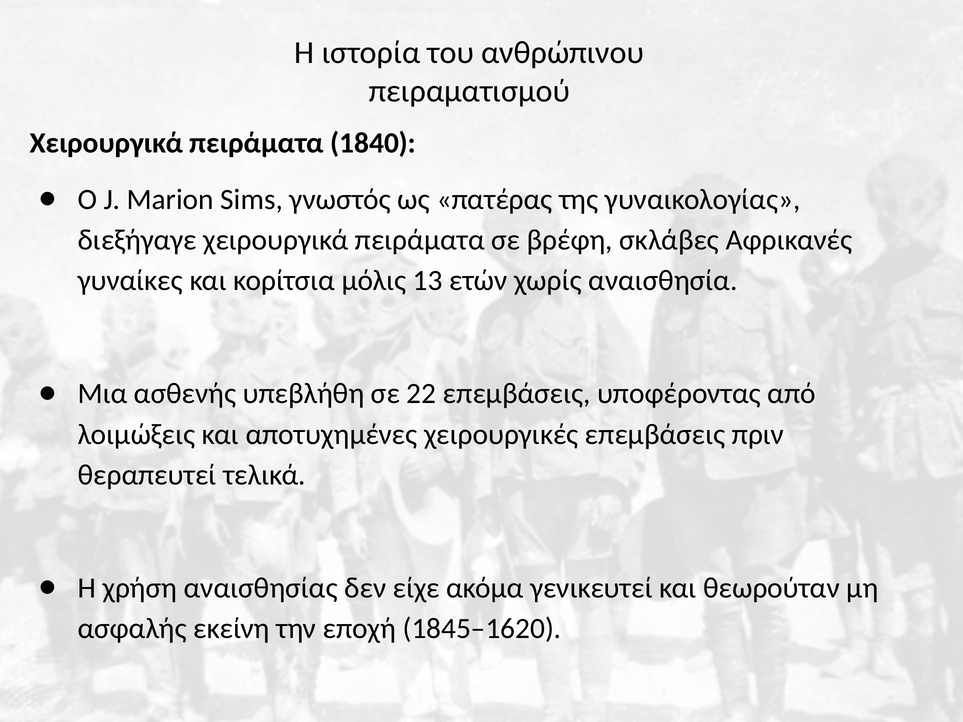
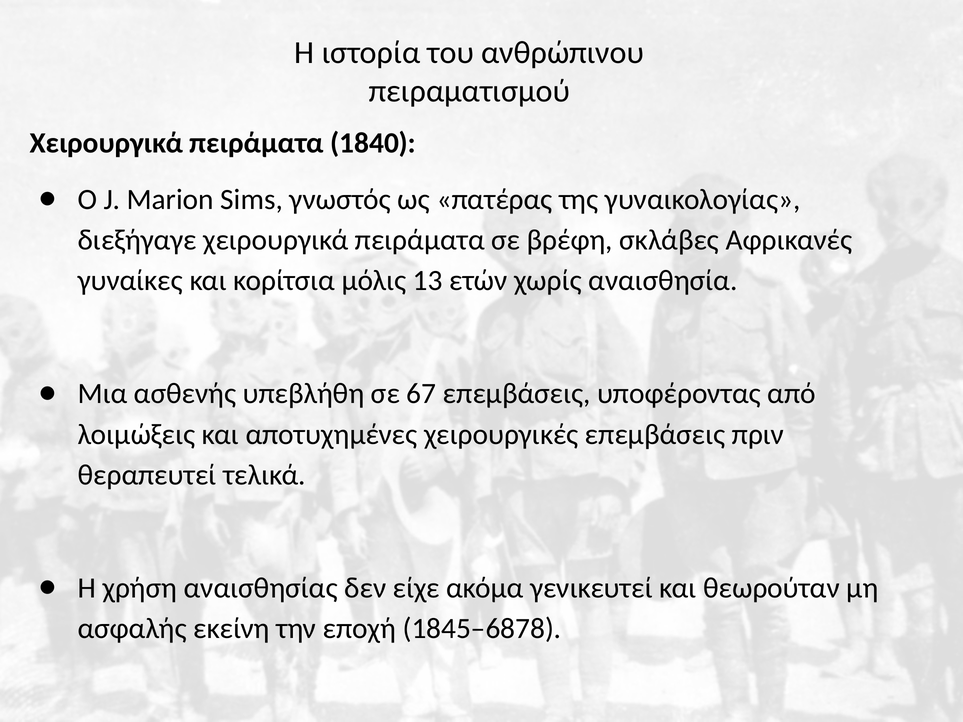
22: 22 -> 67 (421, 394)
1845–1620: 1845–1620 -> 1845–6878 (482, 629)
